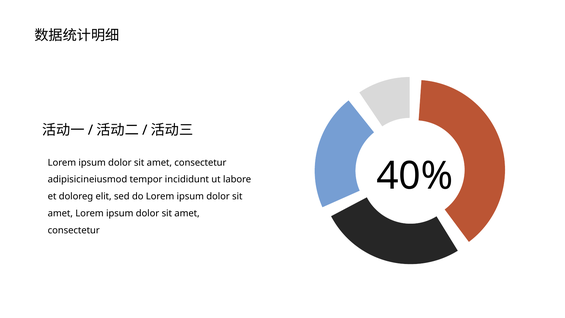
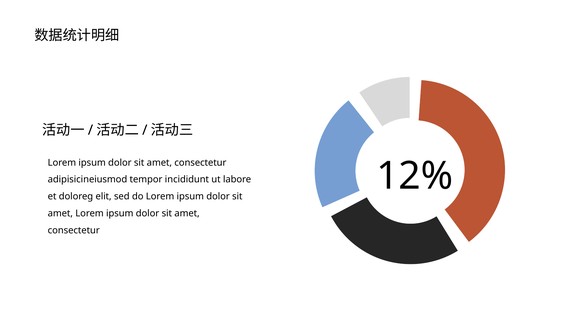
40%: 40% -> 12% (415, 176)
